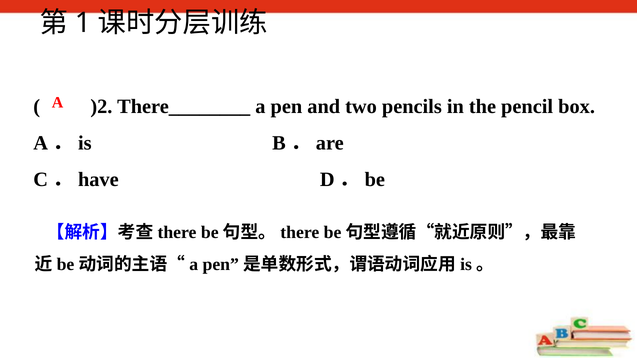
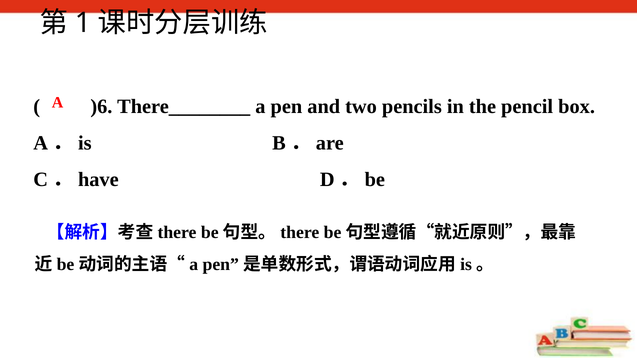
)2: )2 -> )6 (101, 107)
